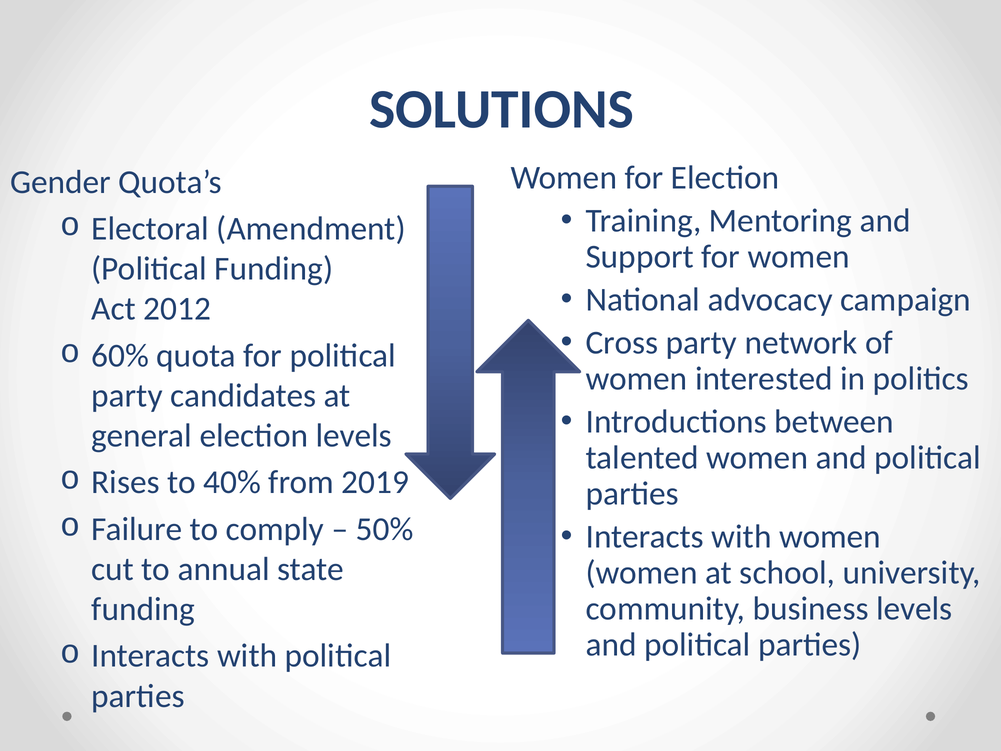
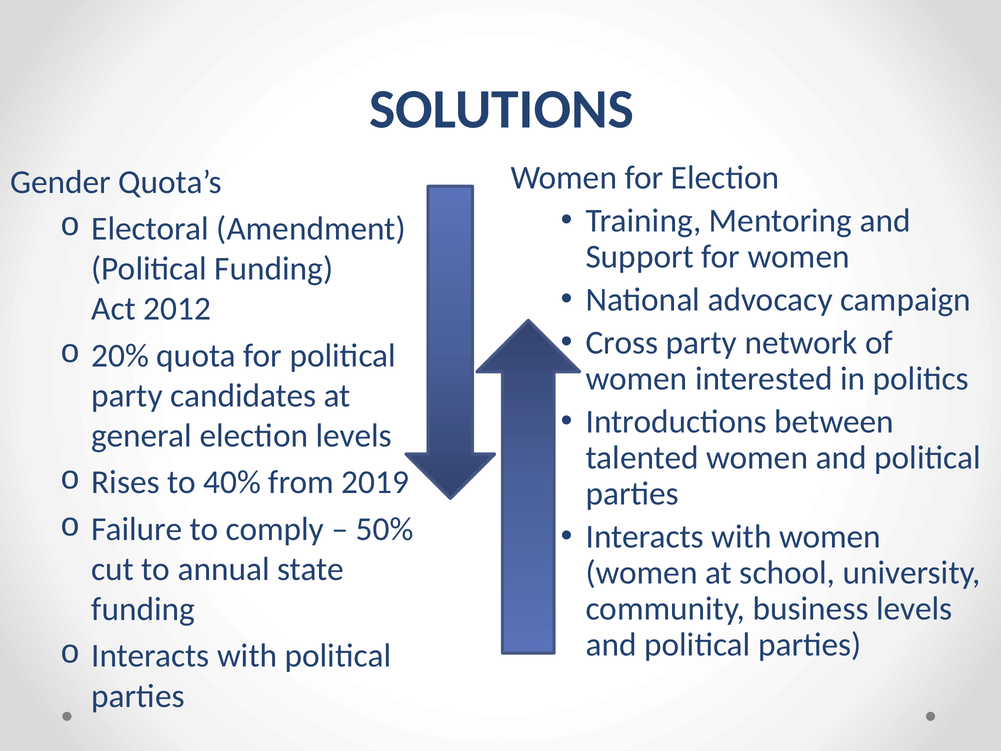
60%: 60% -> 20% (120, 355)
